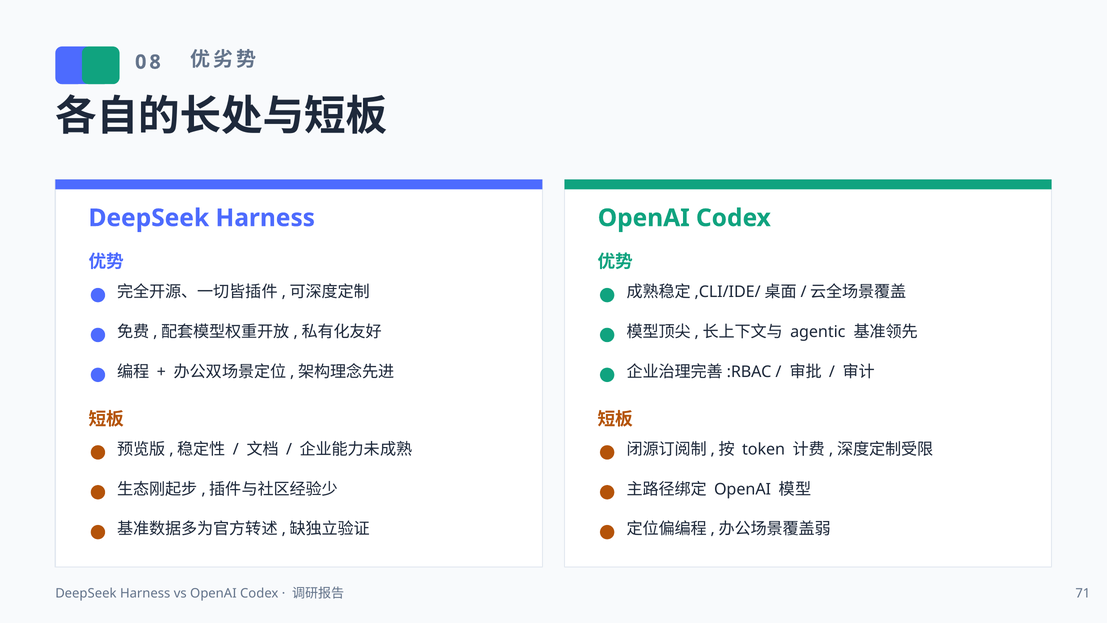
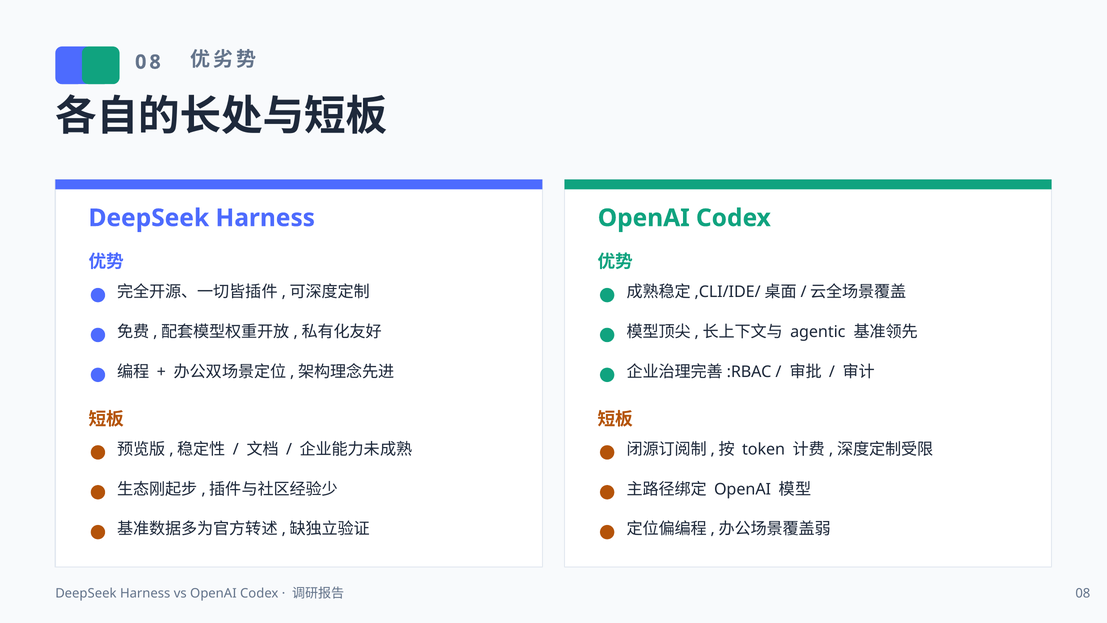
71: 71 -> 08 (1083, 593)
